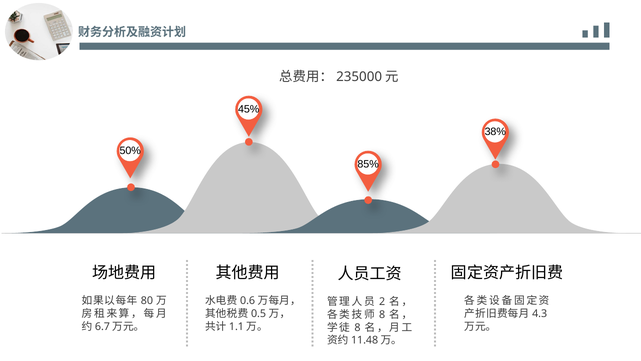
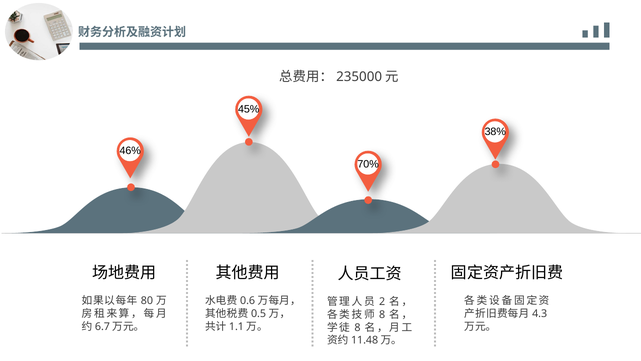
50%: 50% -> 46% (130, 151)
85%: 85% -> 70% (368, 164)
